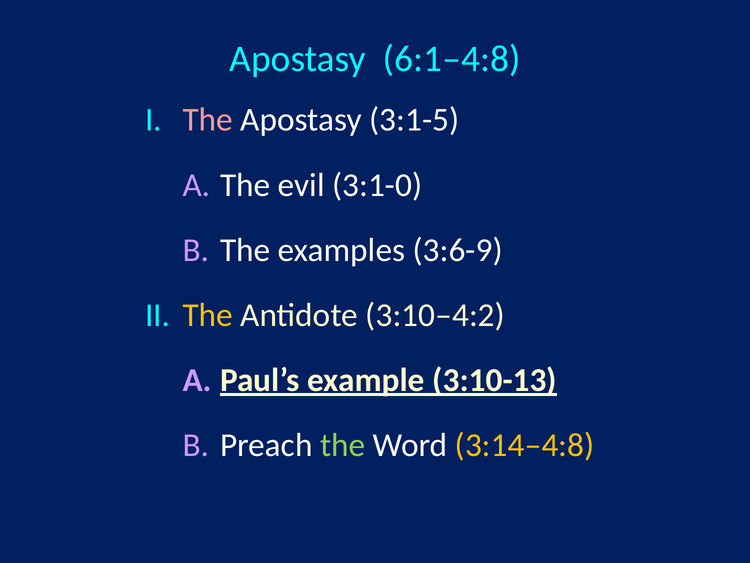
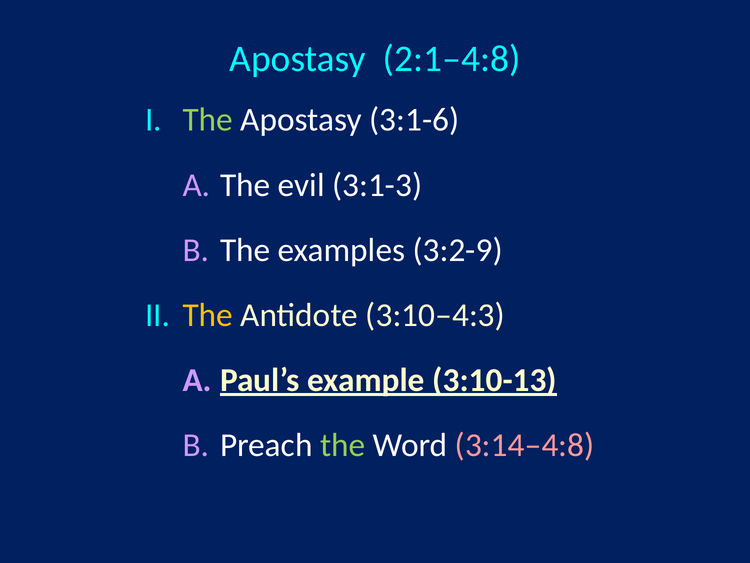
6:1‒4:8: 6:1‒4:8 -> 2:1‒4:8 (452, 59)
The colour: pink -> light green (208, 120)
3:1-5: 3:1-5 -> 3:1-6 (414, 120)
3:1-0: 3:1-0 -> 3:1-3 (377, 185)
3:6-9: 3:6-9 -> 3:2-9 (458, 250)
3:10‒4:2: 3:10‒4:2 -> 3:10‒4:3 (435, 315)
3:14‒4:8 colour: yellow -> pink (525, 445)
